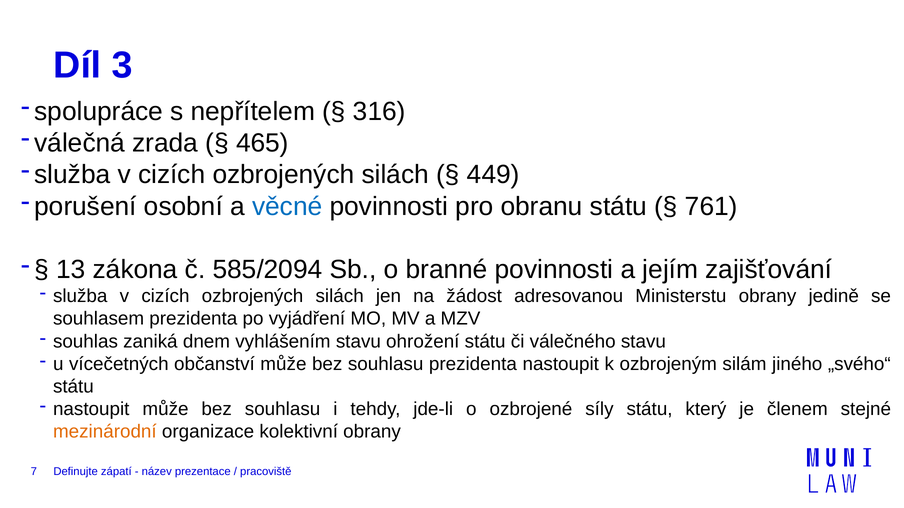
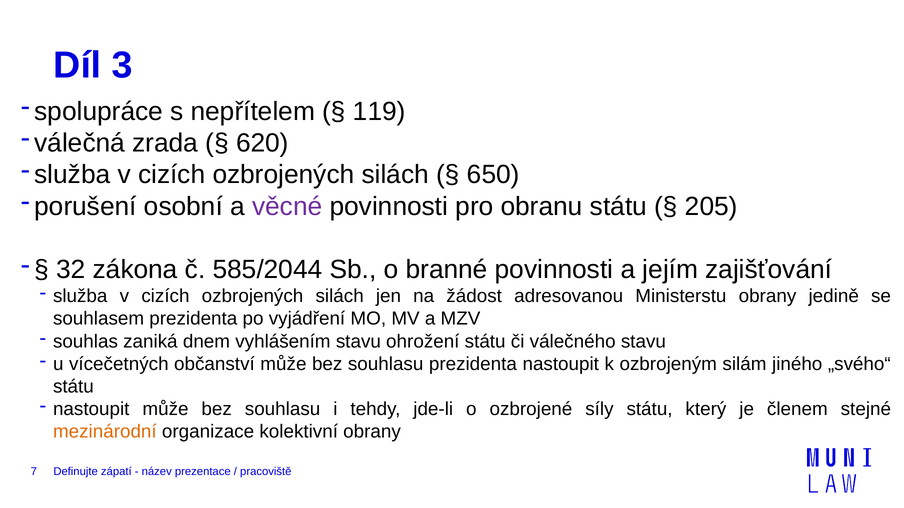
316: 316 -> 119 (379, 112)
465: 465 -> 620 (262, 143)
449: 449 -> 650 (493, 175)
věcné colour: blue -> purple (287, 207)
761: 761 -> 205 (711, 207)
13: 13 -> 32 (71, 270)
585/2094: 585/2094 -> 585/2044 (268, 270)
